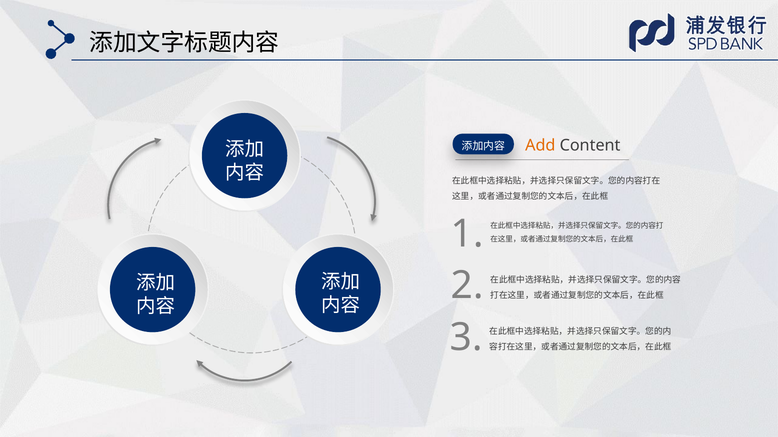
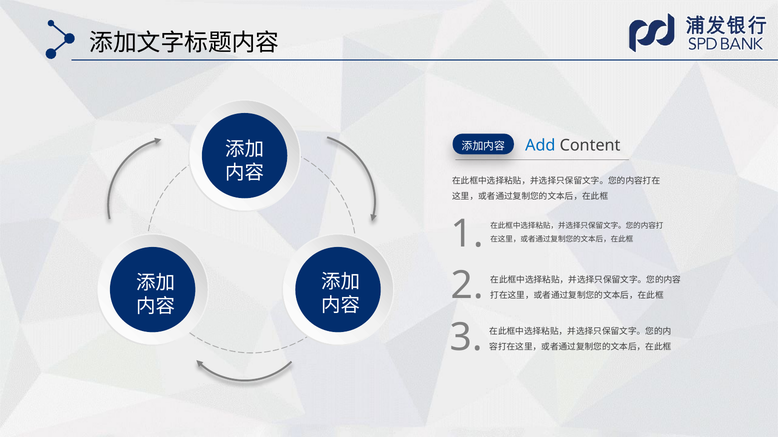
Add colour: orange -> blue (540, 146)
